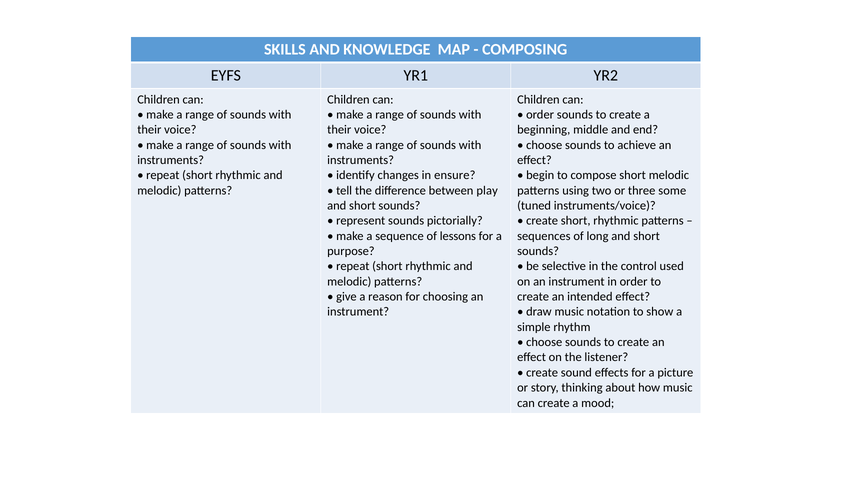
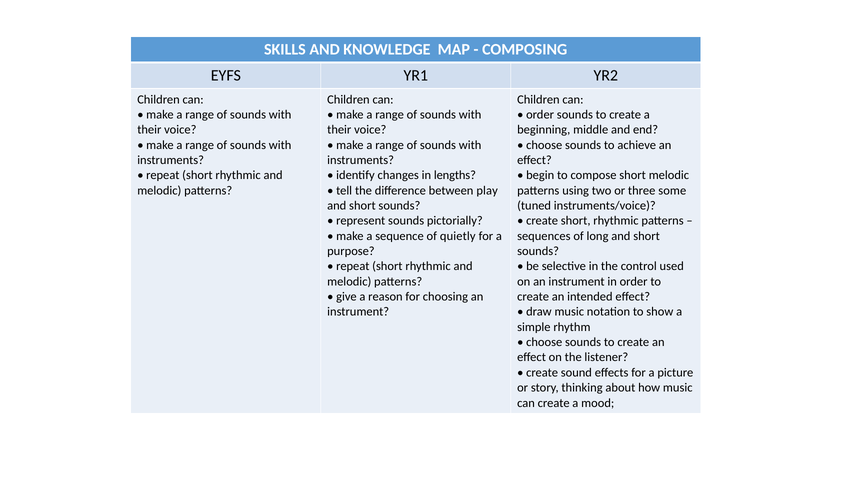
ensure: ensure -> lengths (455, 175)
lessons: lessons -> quietly (458, 236)
